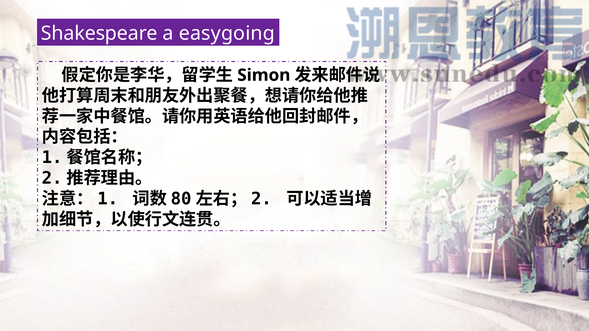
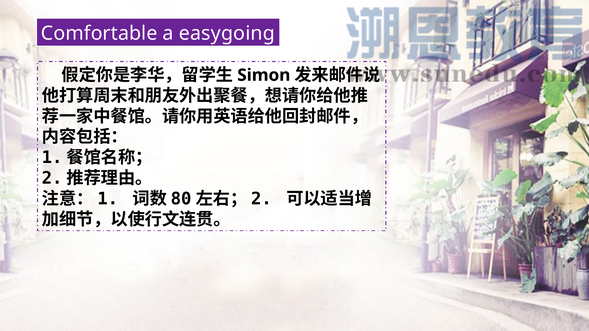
Shakespeare: Shakespeare -> Comfortable (99, 34)
